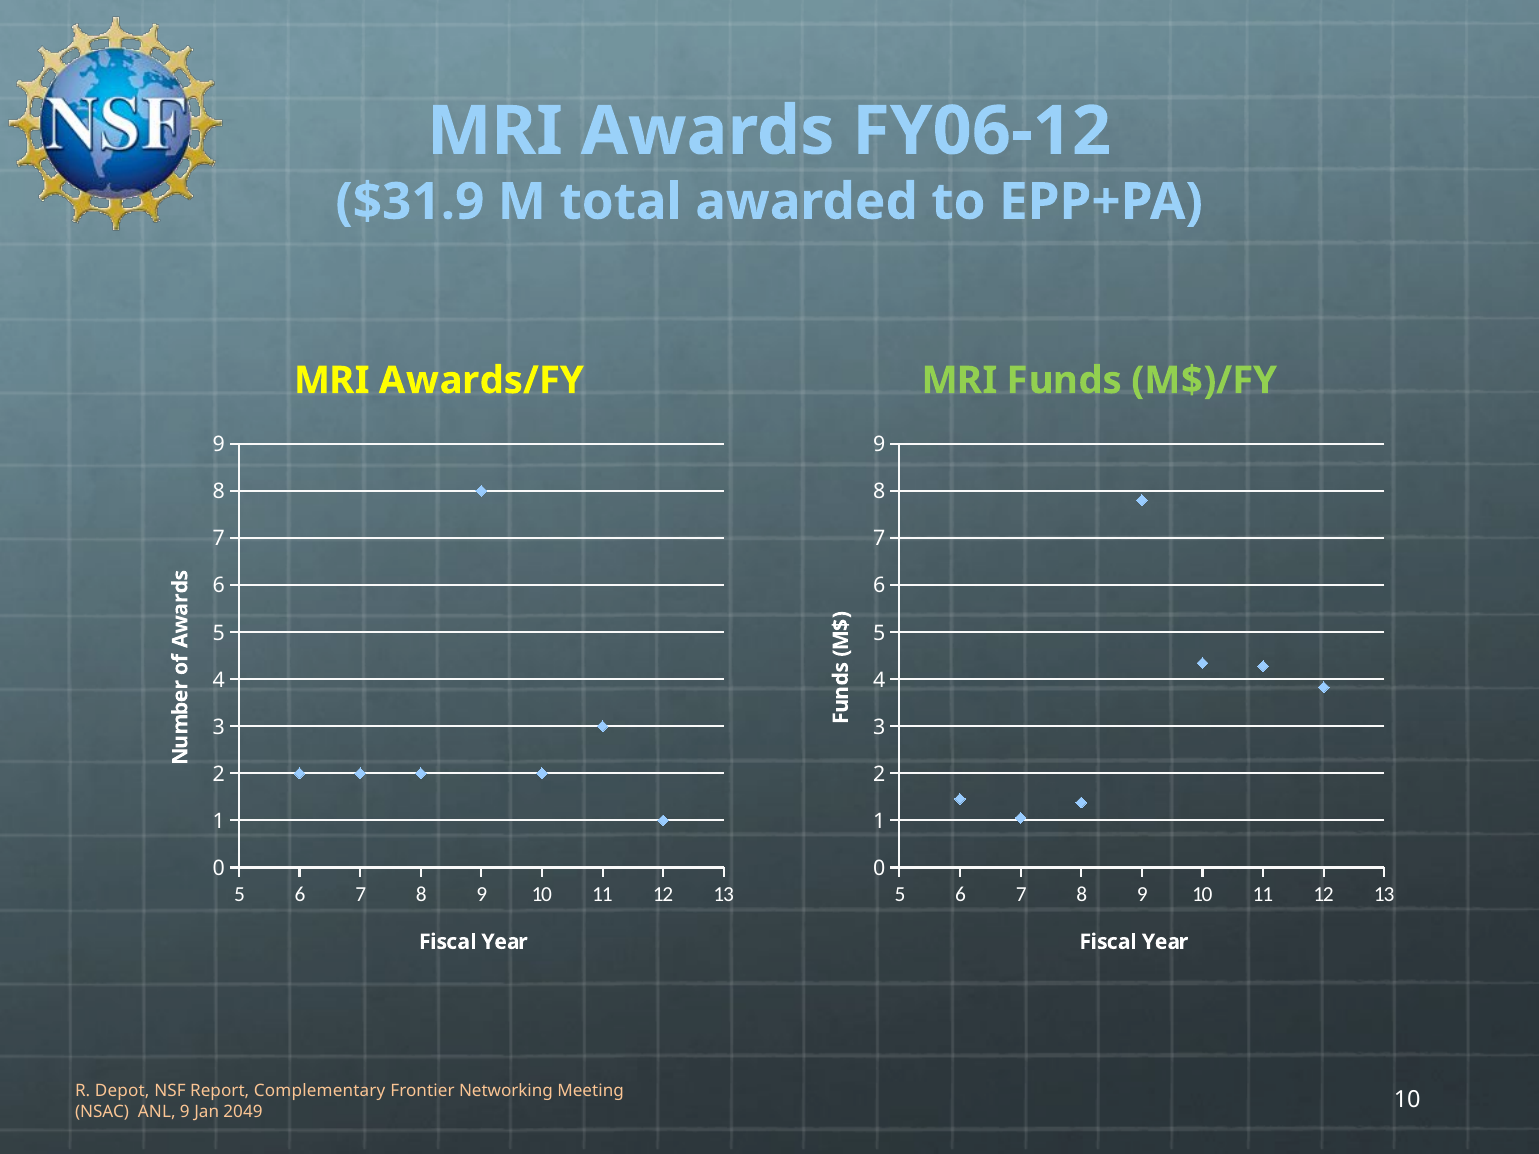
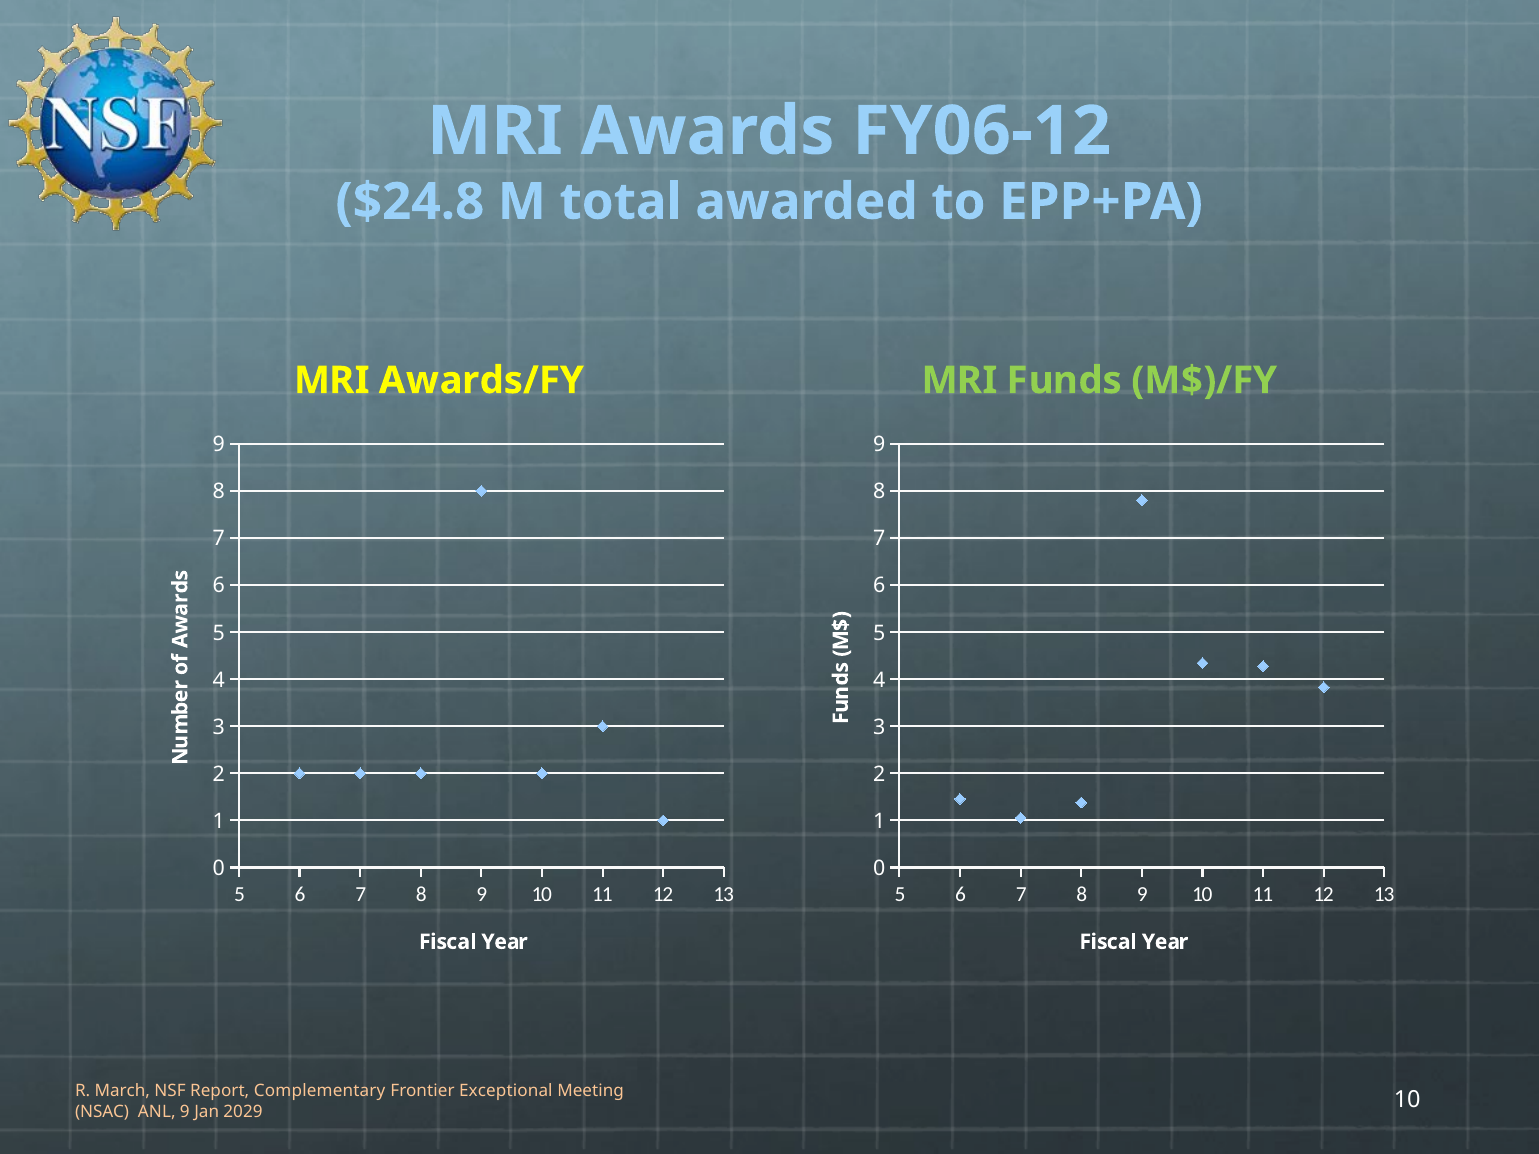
$31.9: $31.9 -> $24.8 (410, 202)
Depot: Depot -> March (122, 1091)
Networking: Networking -> Exceptional (506, 1091)
2049: 2049 -> 2029 (243, 1112)
